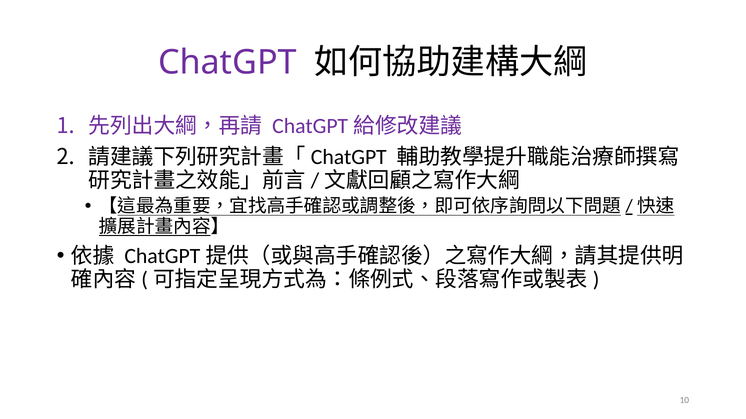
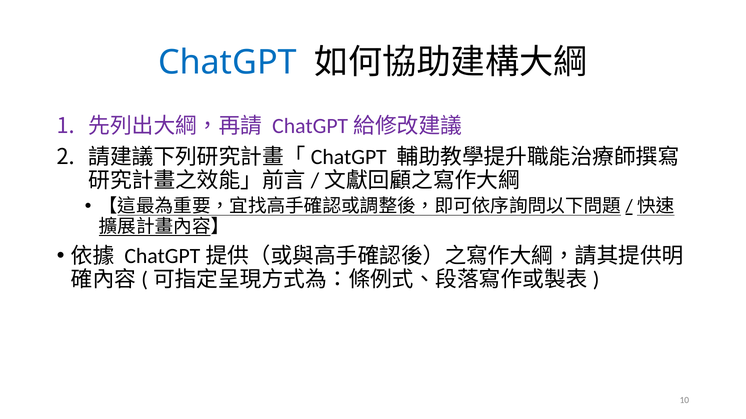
ChatGPT colour: purple -> blue (227, 63)
